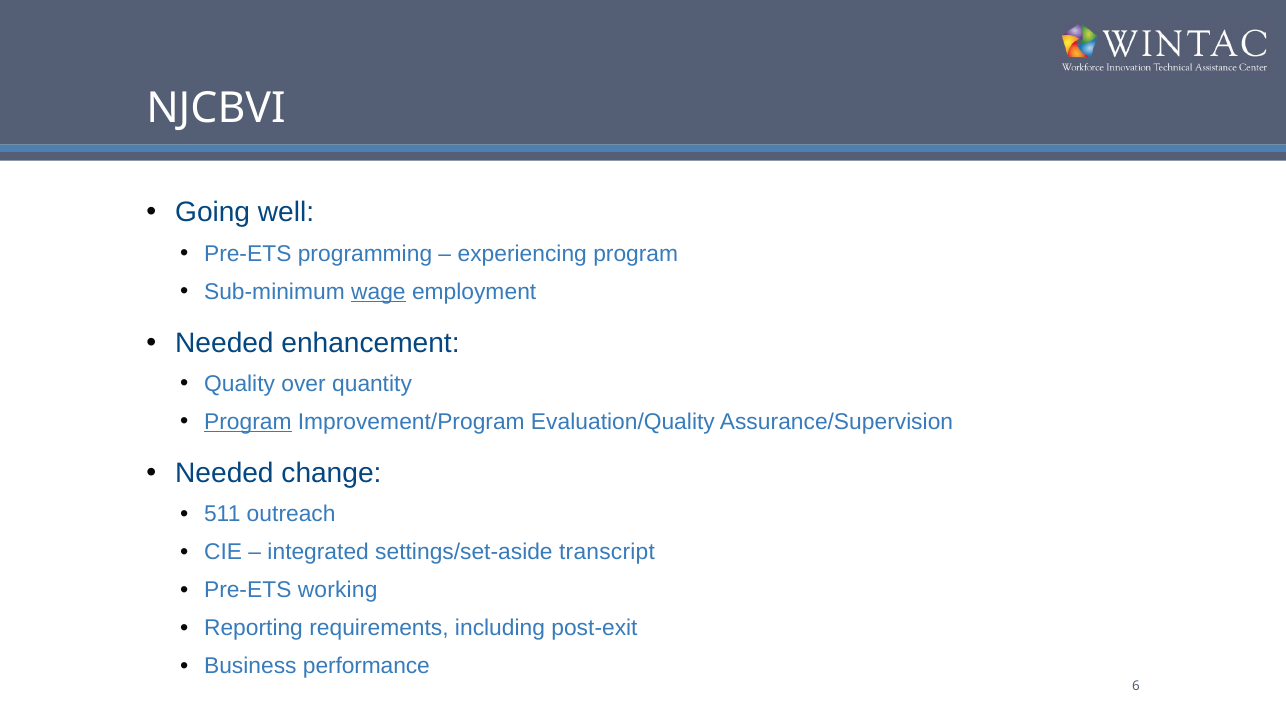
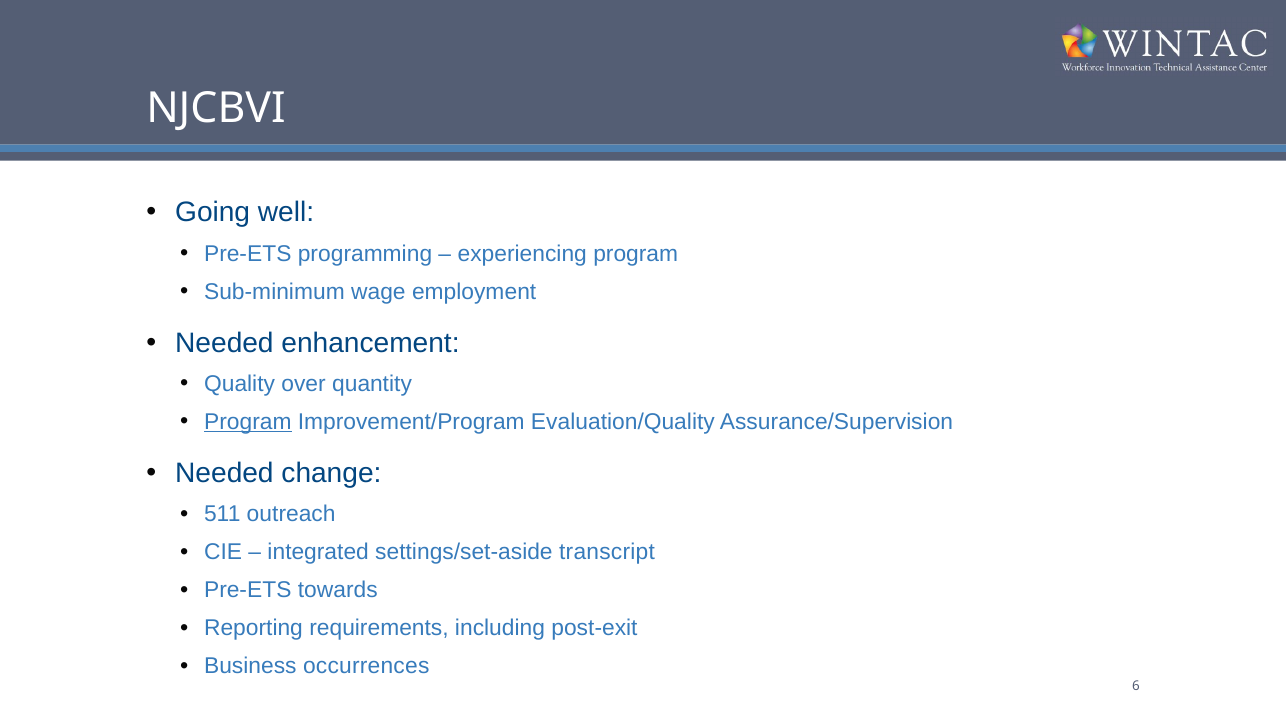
wage underline: present -> none (378, 292)
working: working -> towards (338, 591)
performance: performance -> occurrences (366, 667)
